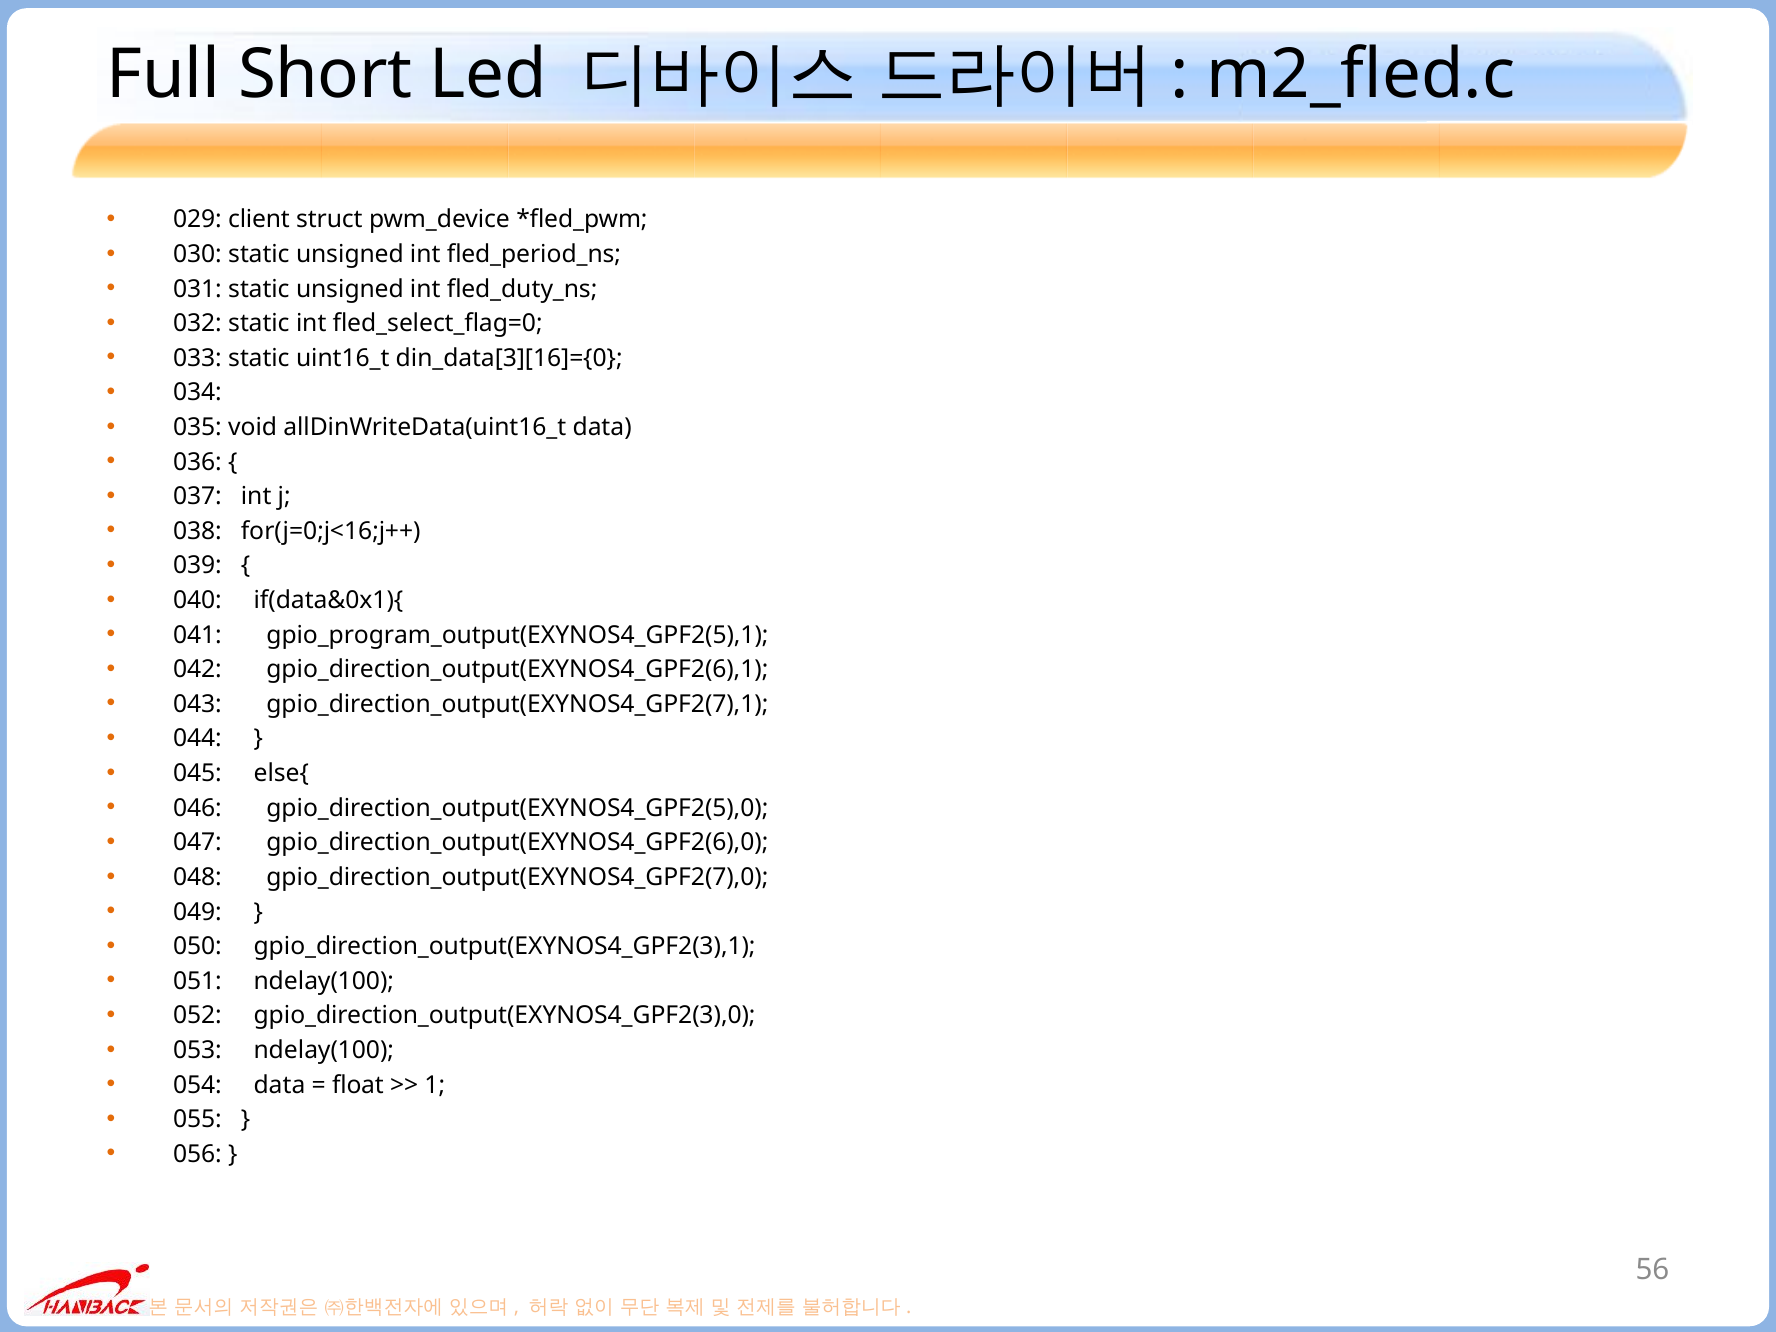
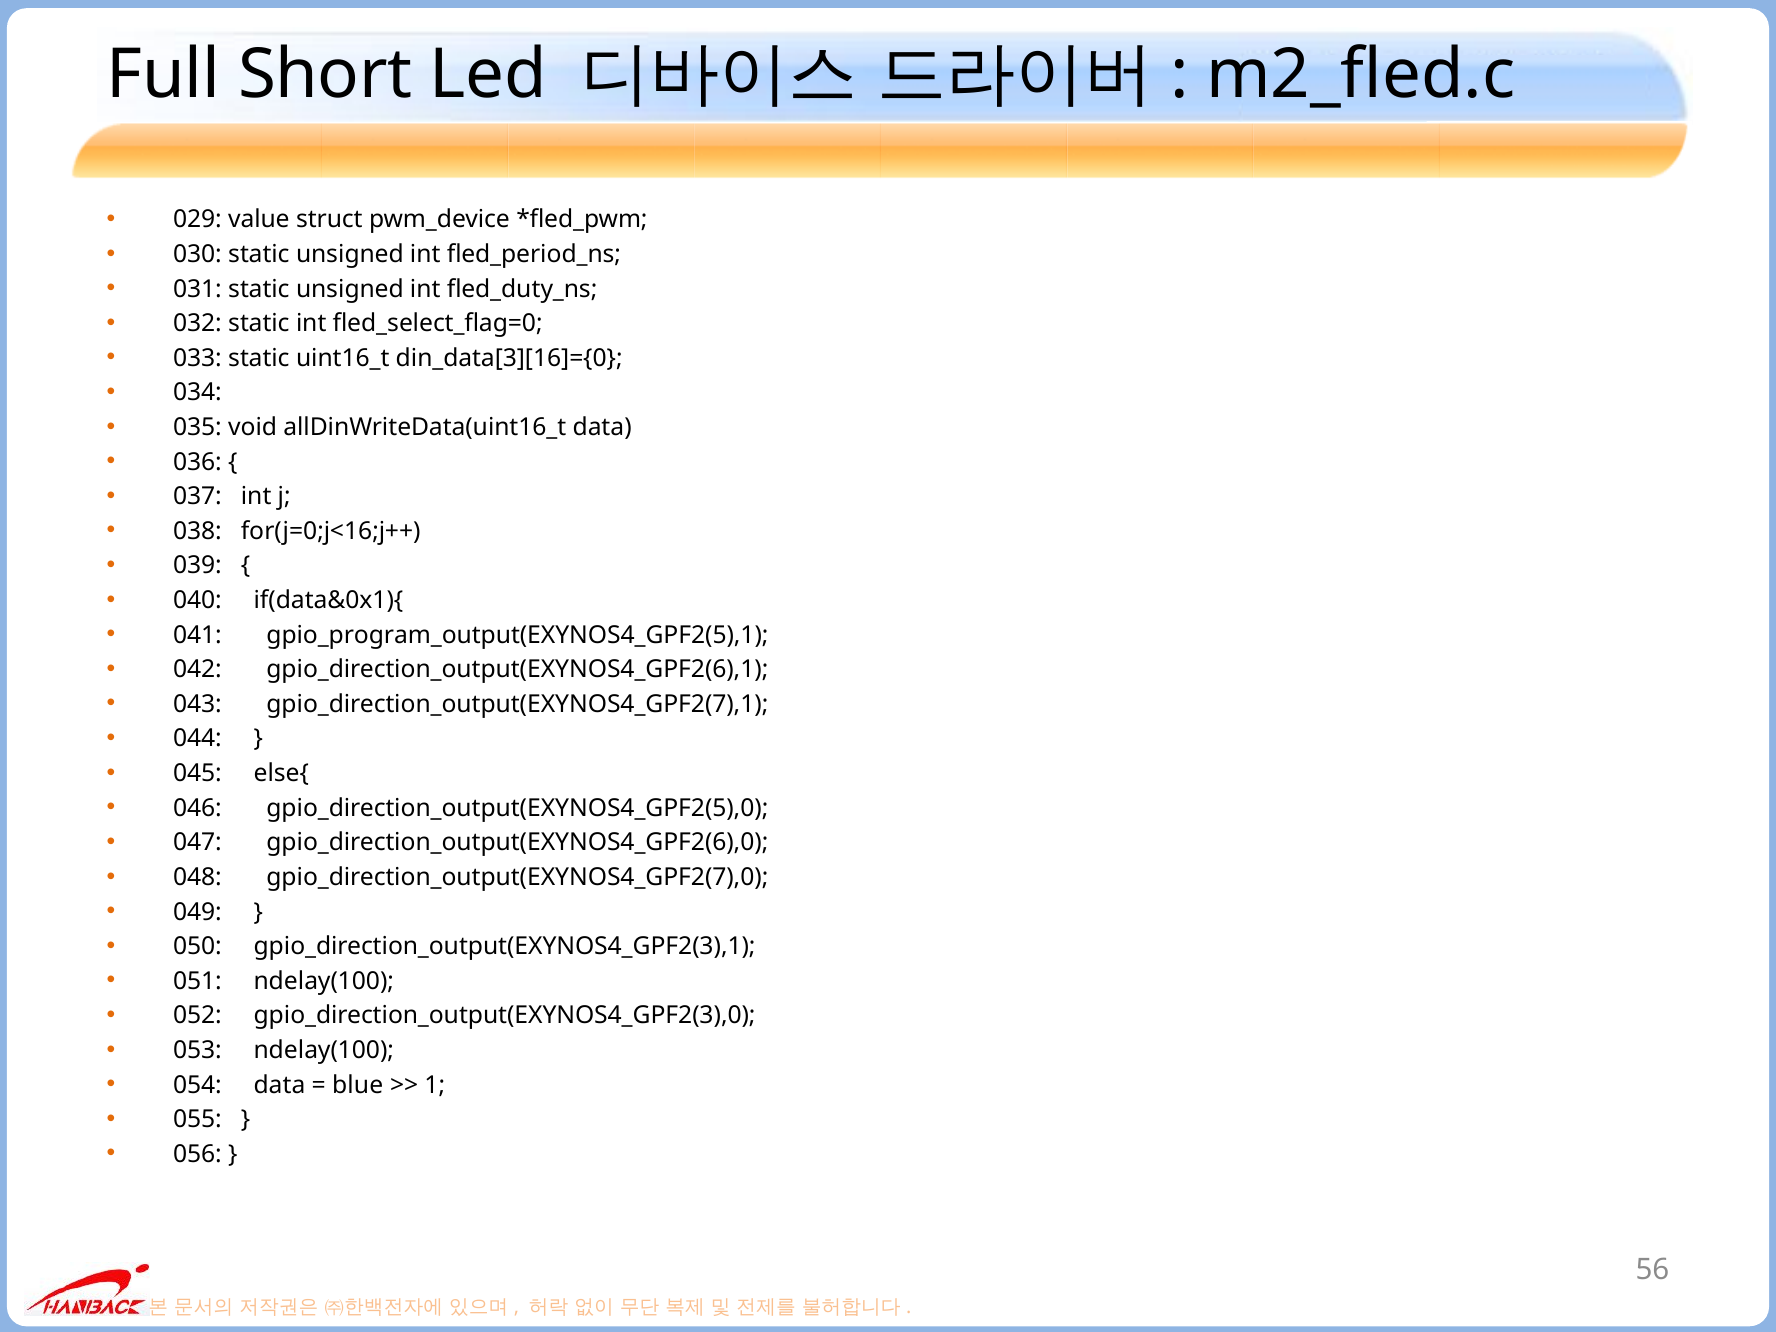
client: client -> value (259, 220)
float: float -> blue (358, 1085)
